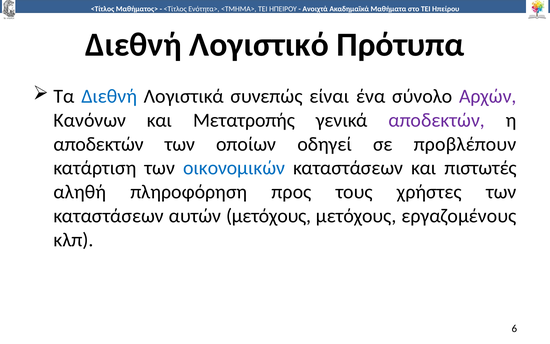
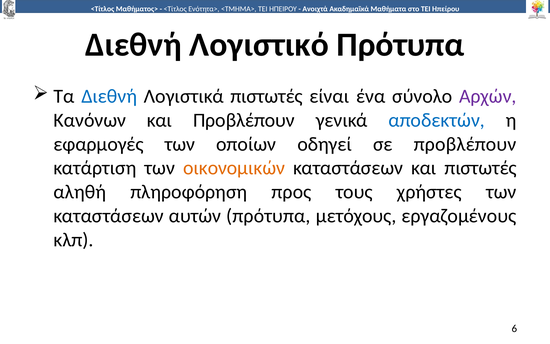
Λογιστικά συνεπώς: συνεπώς -> πιστωτές (267, 96)
και Μετατροπής: Μετατροπής -> Προβλέπουν (244, 120)
αποδεκτών colour: purple -> blue (437, 120)
αποδεκτών: αποδεκτών -> εφαρμογές (99, 144)
οικονομικών colour: blue -> orange (234, 168)
αυτών μετόχους: μετόχους -> πρότυπα (268, 216)
